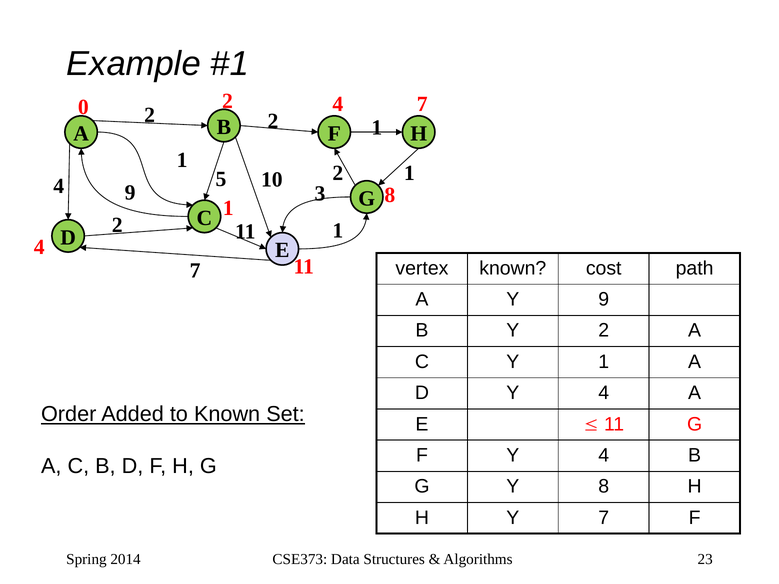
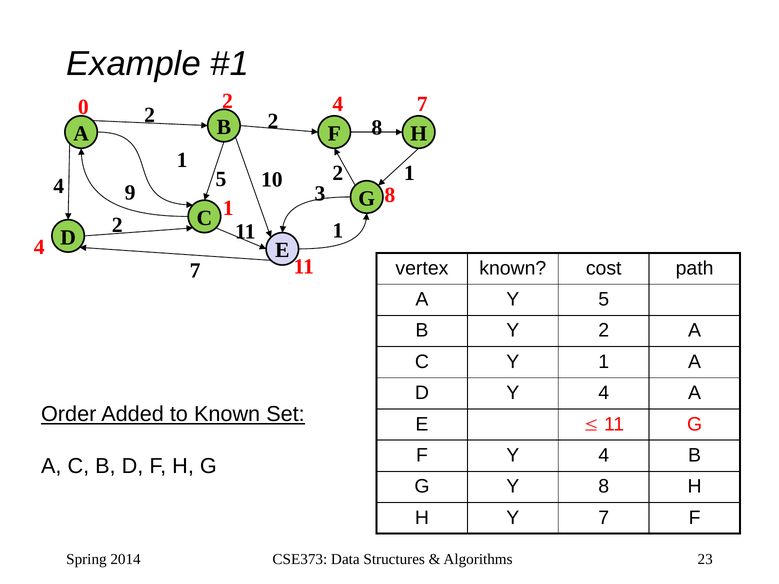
2 1: 1 -> 8 (377, 128)
Y 9: 9 -> 5 (604, 299)
